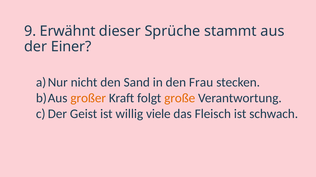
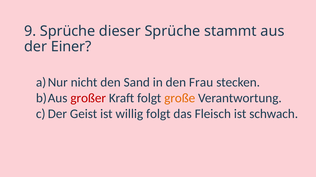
9 Erwähnt: Erwähnt -> Sprüche (68, 31)
großer colour: orange -> red (88, 98)
willig viele: viele -> folgt (158, 114)
